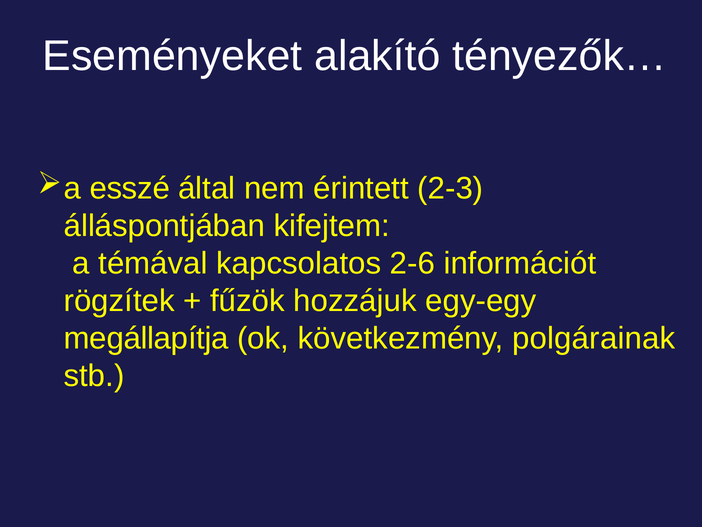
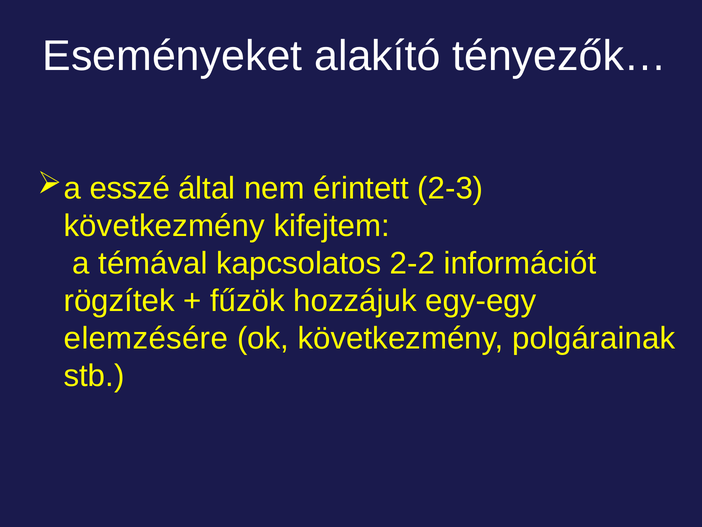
álláspontjában: álláspontjában -> következmény (164, 226)
2-6: 2-6 -> 2-2 (412, 263)
megállapítja: megállapítja -> elemzésére (146, 338)
